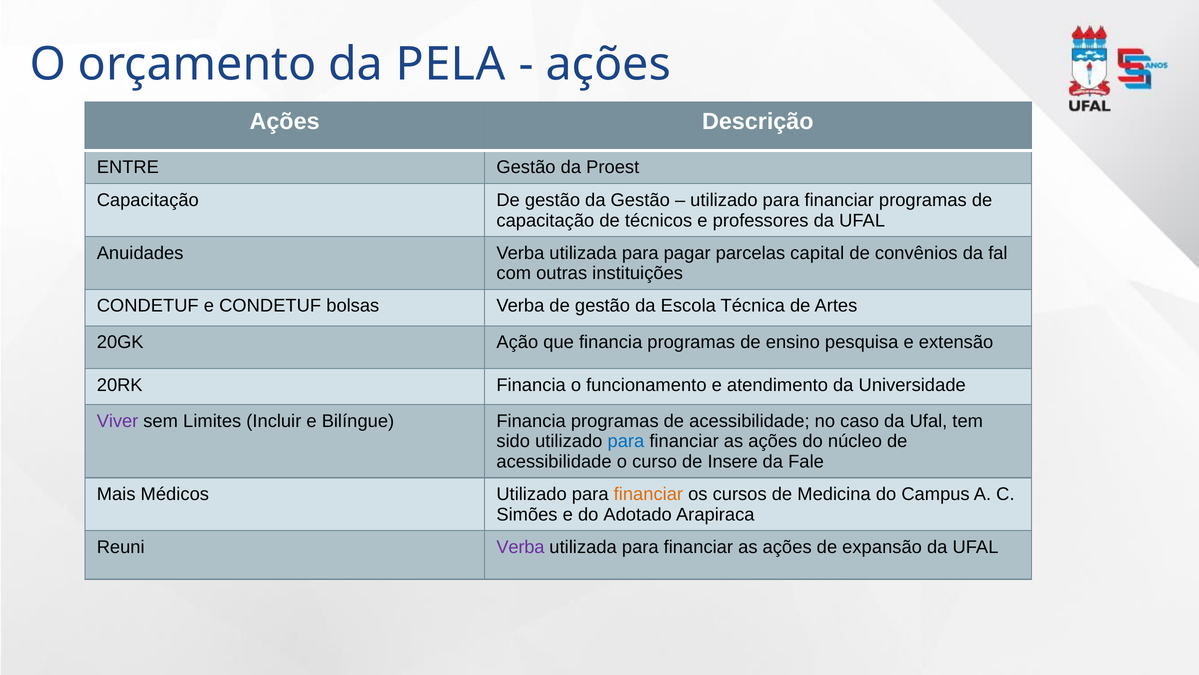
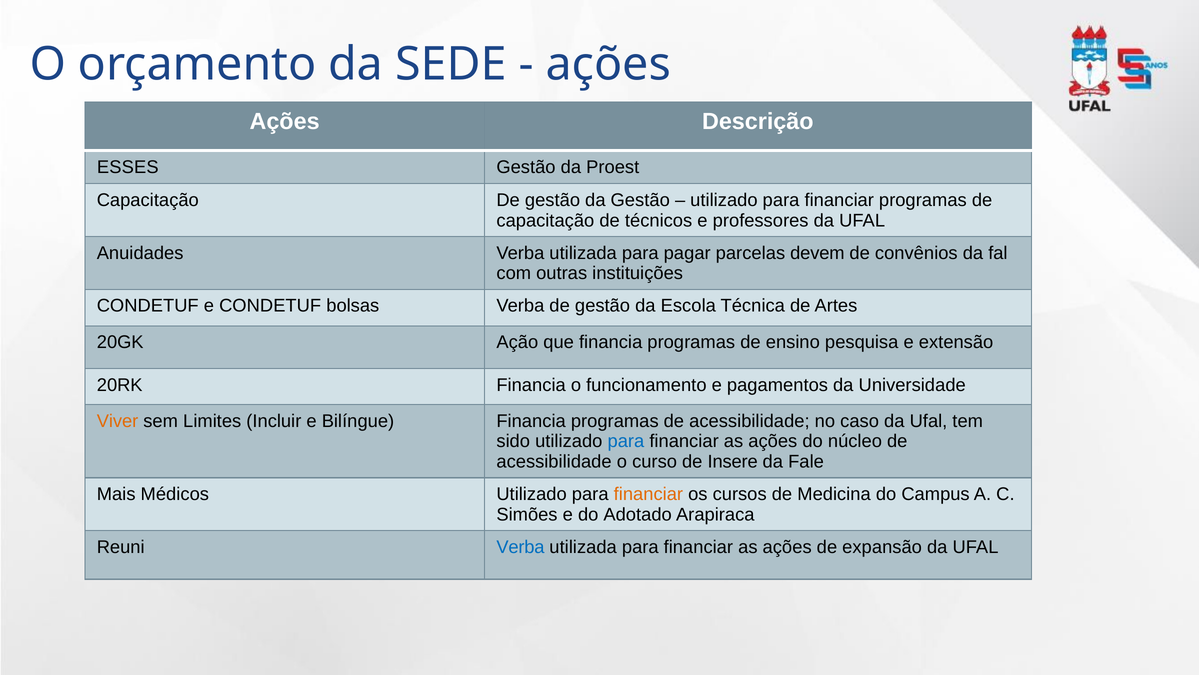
PELA: PELA -> SEDE (451, 64)
ENTRE: ENTRE -> ESSES (128, 167)
capital: capital -> devem (817, 253)
atendimento: atendimento -> pagamentos (777, 385)
Viver colour: purple -> orange (118, 421)
Verba colour: purple -> blue (520, 547)
